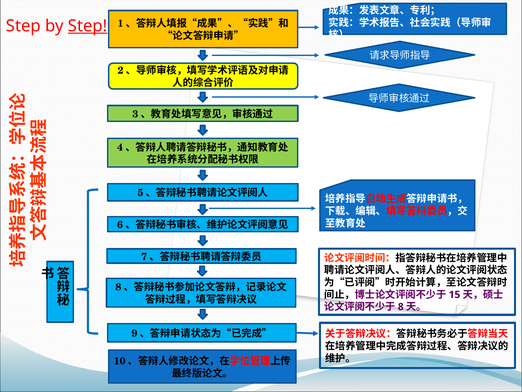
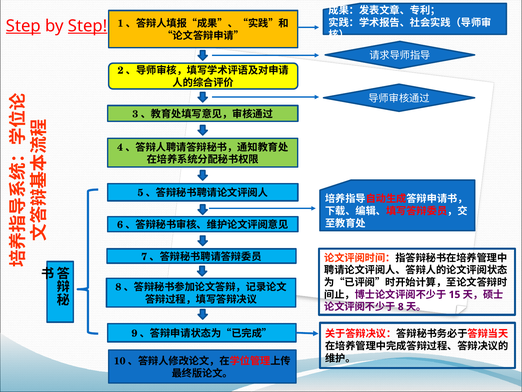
Step underline: none -> present (23, 26)
